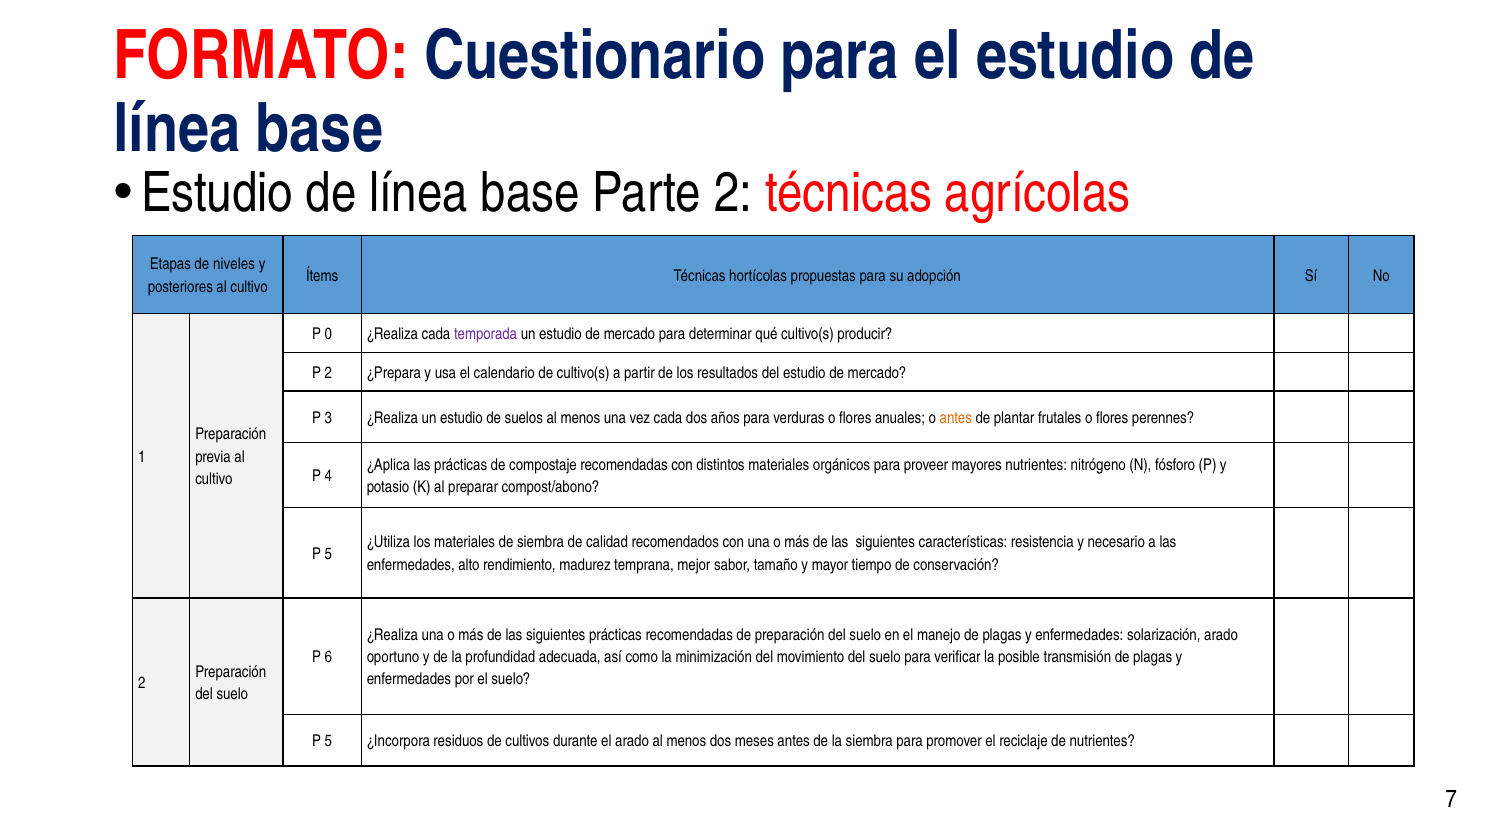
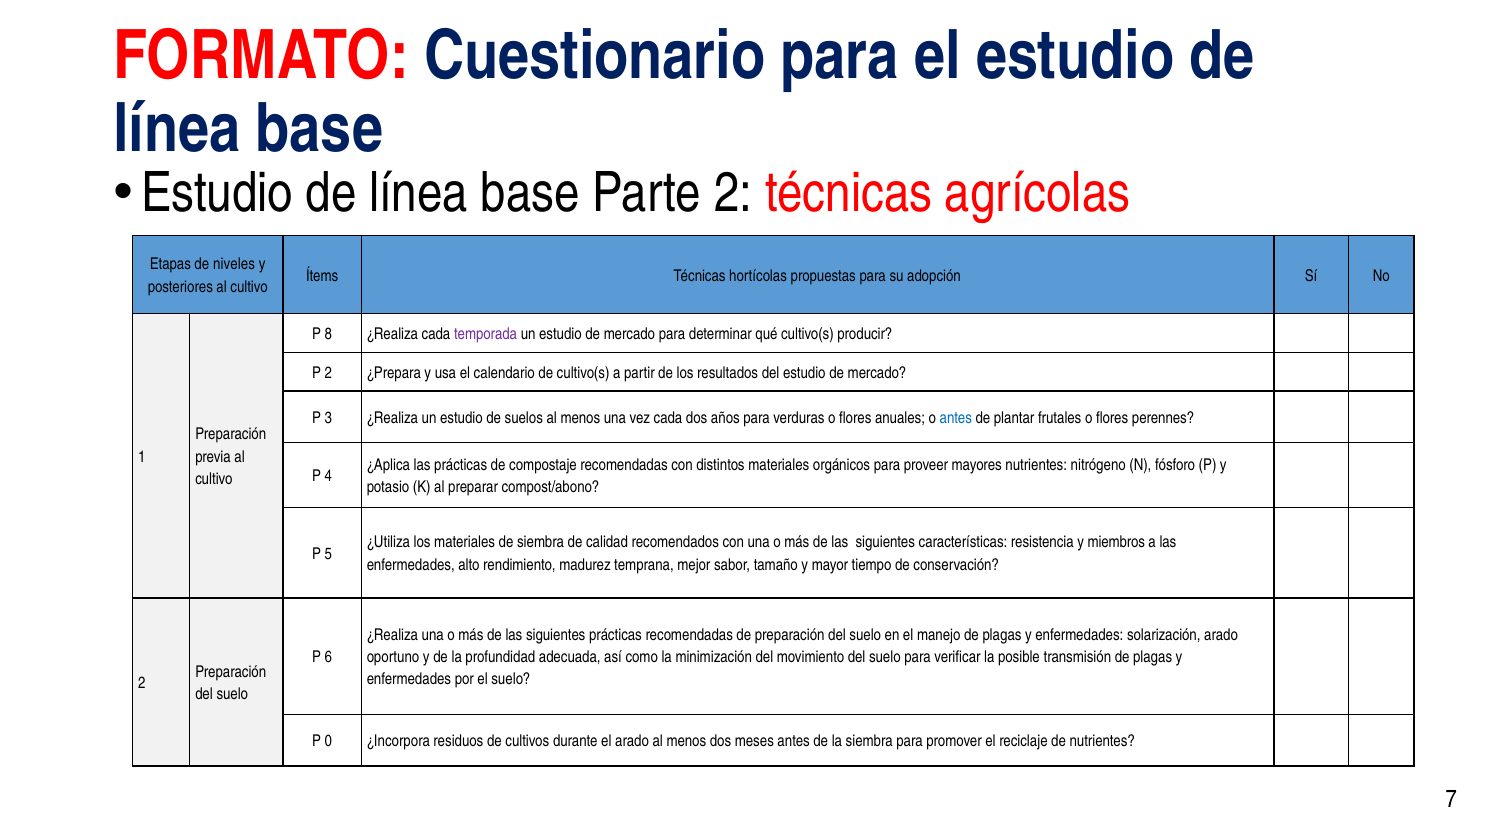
0: 0 -> 8 (328, 334)
antes colour: orange -> blue (956, 418)
necesario: necesario -> miembros (1116, 543)
5: 5 -> 0 (328, 741)
